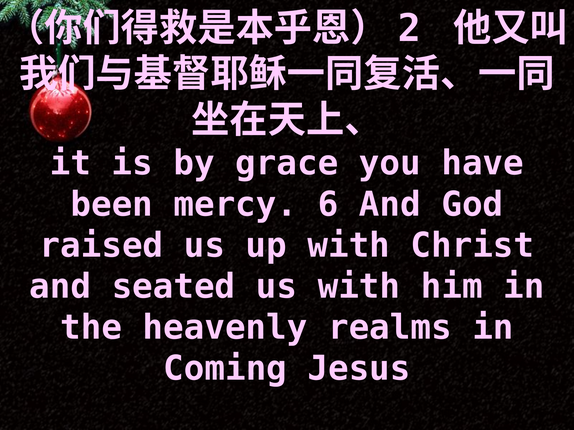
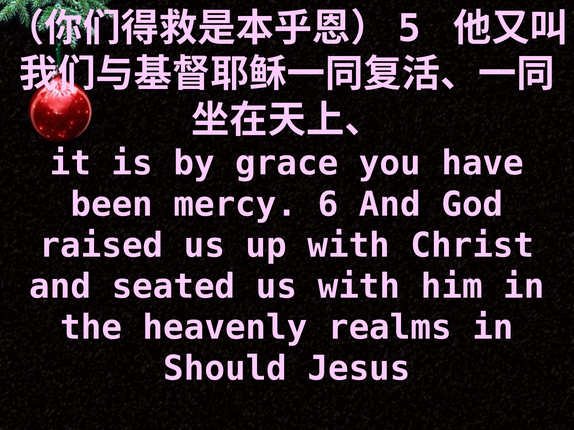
2: 2 -> 5 (409, 28)
Coming: Coming -> Should (225, 369)
